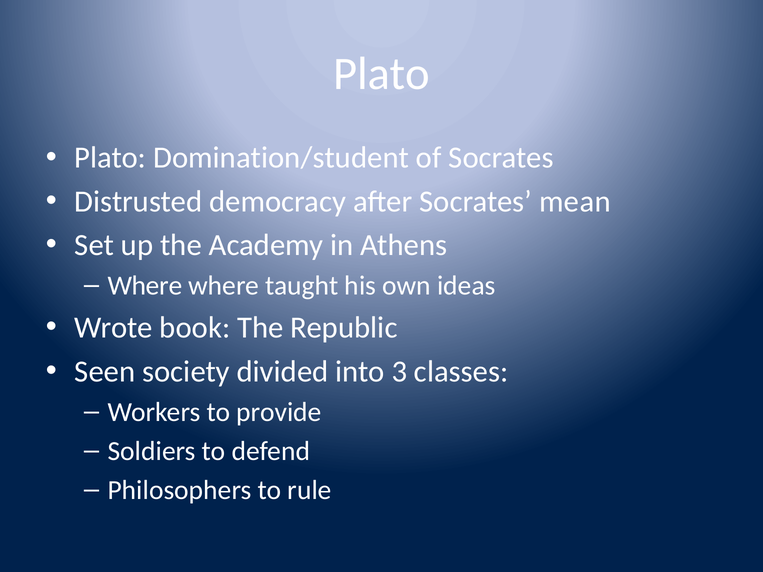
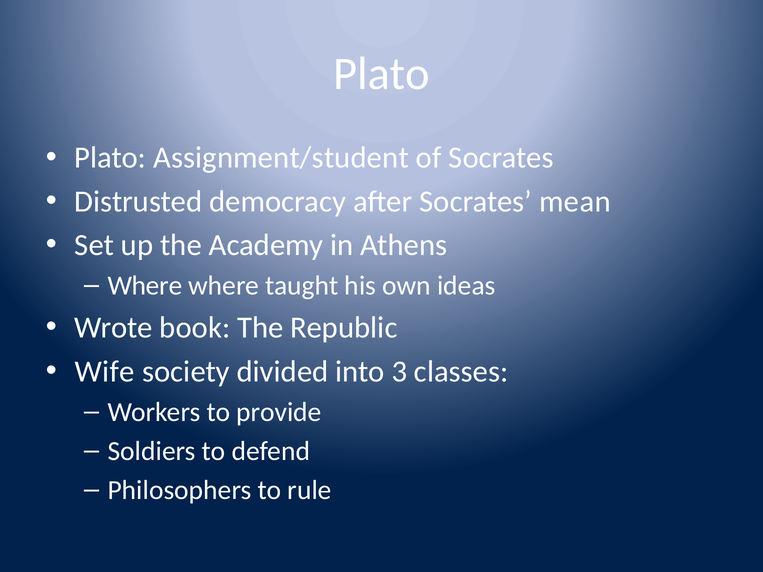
Domination/student: Domination/student -> Assignment/student (281, 158)
Seen: Seen -> Wife (105, 372)
